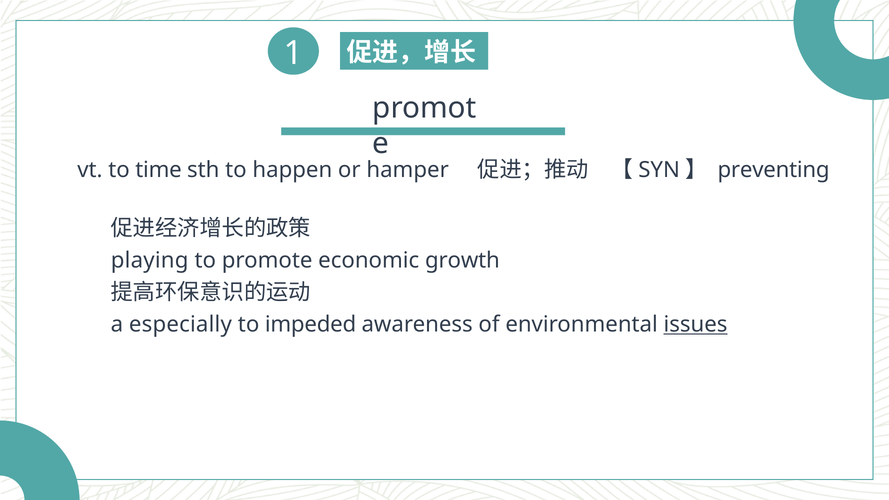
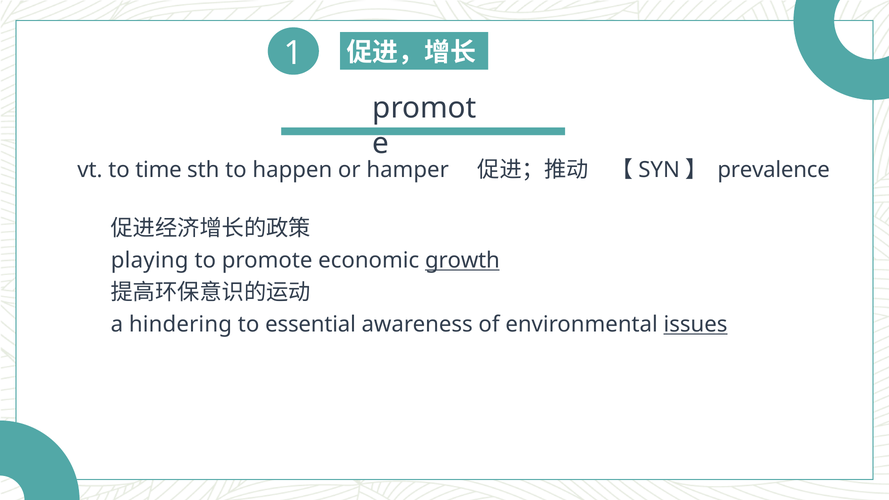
preventing: preventing -> prevalence (774, 170)
growth underline: none -> present (462, 260)
especially: especially -> hindering (180, 324)
impeded: impeded -> essential (311, 324)
